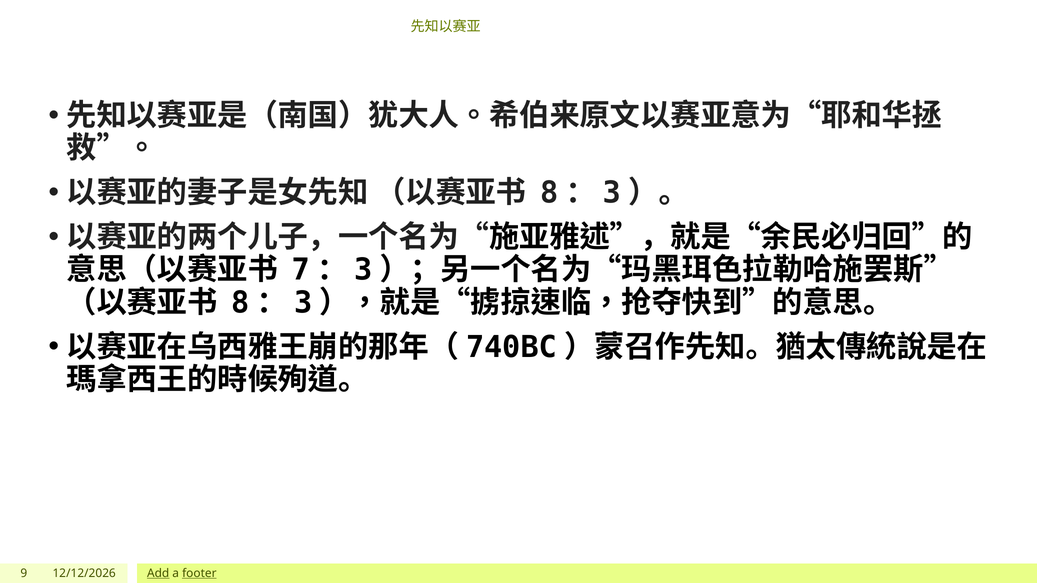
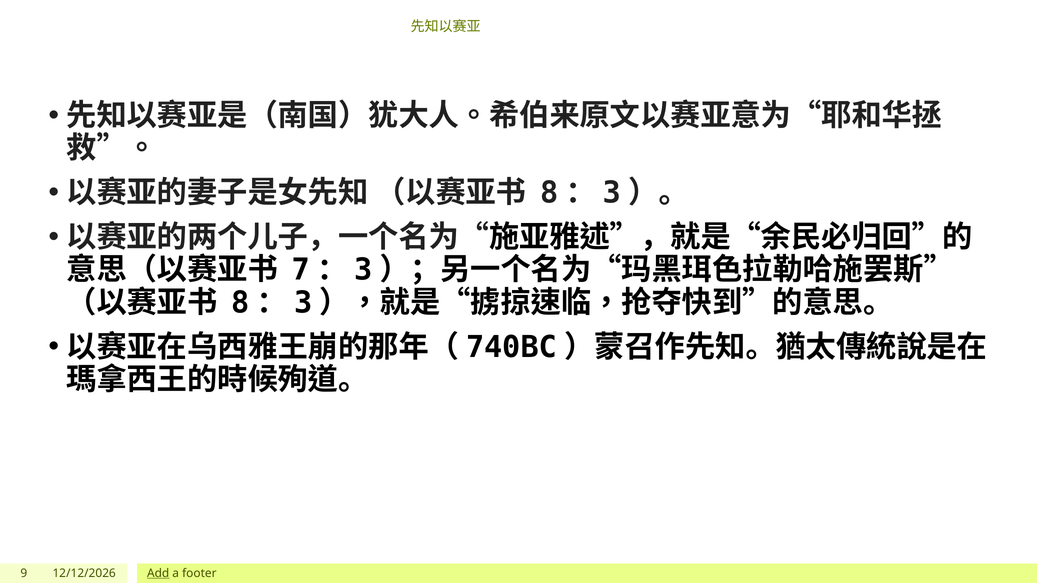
footer underline: present -> none (199, 573)
